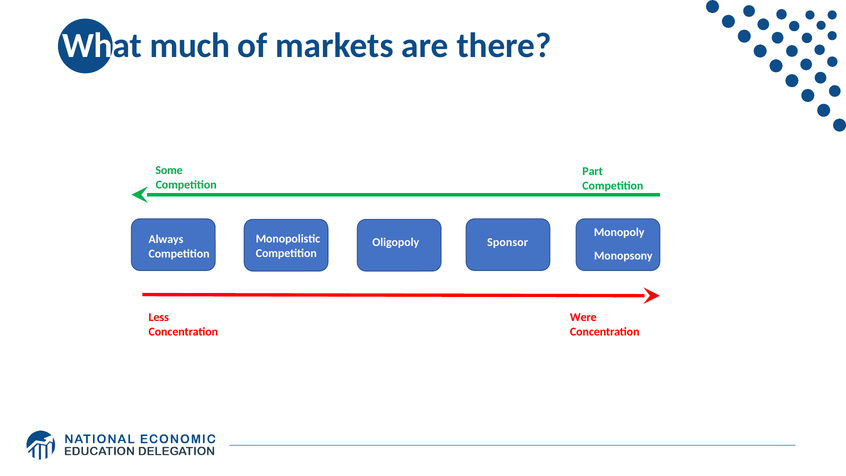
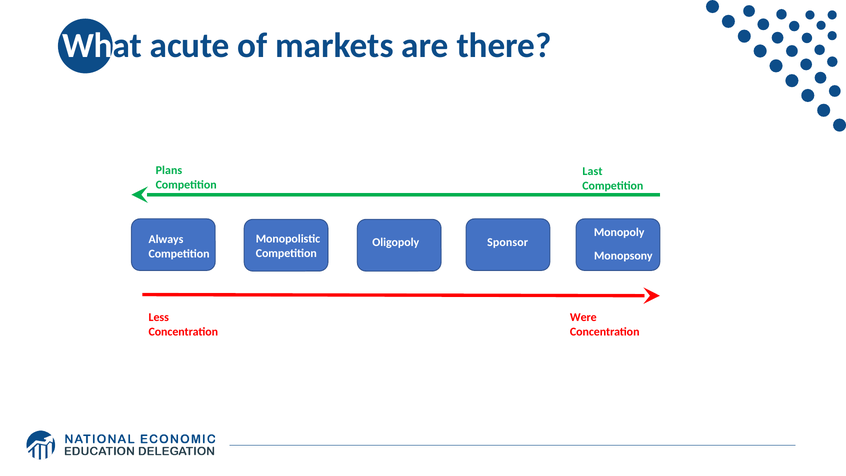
much: much -> acute (190, 46)
Some: Some -> Plans (169, 170)
Part: Part -> Last (592, 171)
